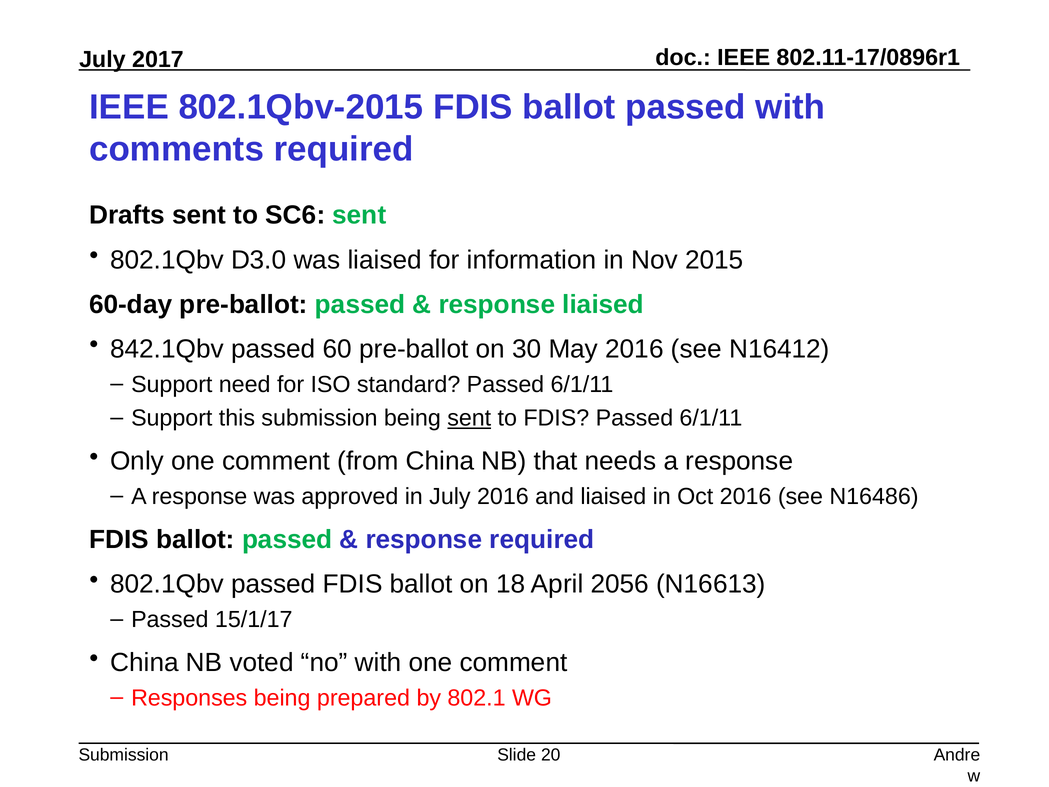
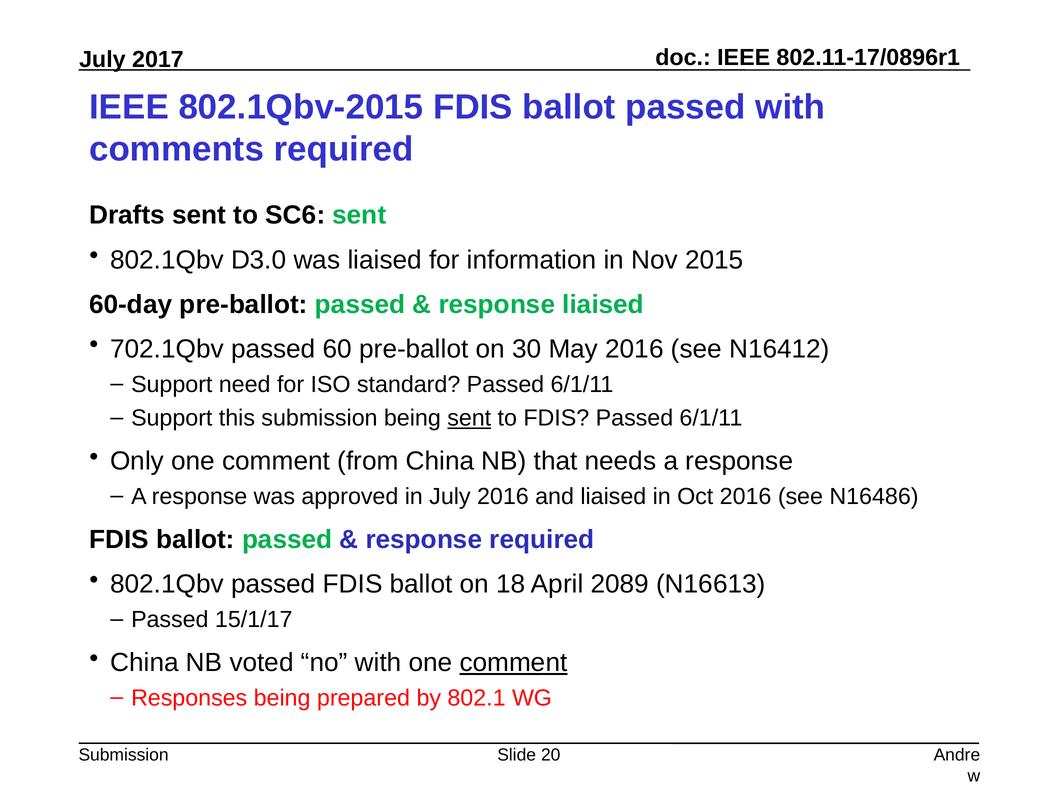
842.1Qbv: 842.1Qbv -> 702.1Qbv (167, 349)
2056: 2056 -> 2089 (620, 584)
comment underline: none -> present (514, 663)
